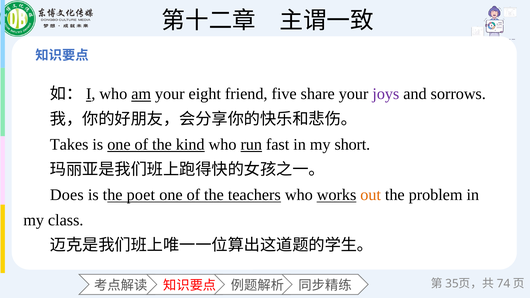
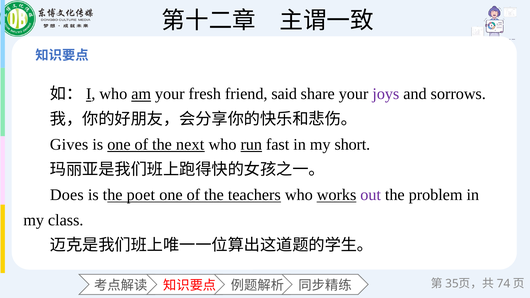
eight: eight -> fresh (205, 94)
five: five -> said (284, 94)
Takes: Takes -> Gives (69, 144)
kind: kind -> next (190, 144)
out colour: orange -> purple (371, 195)
